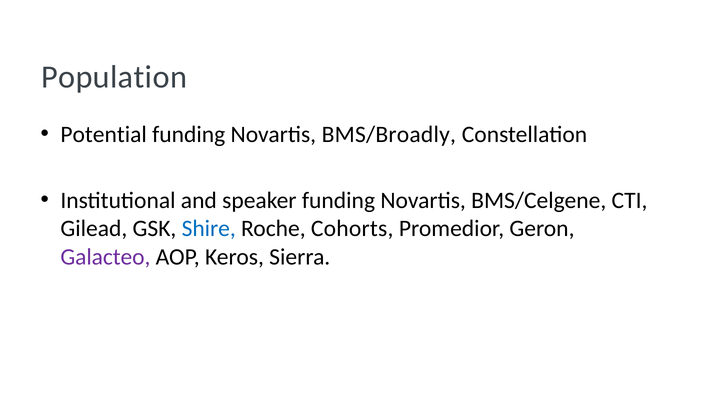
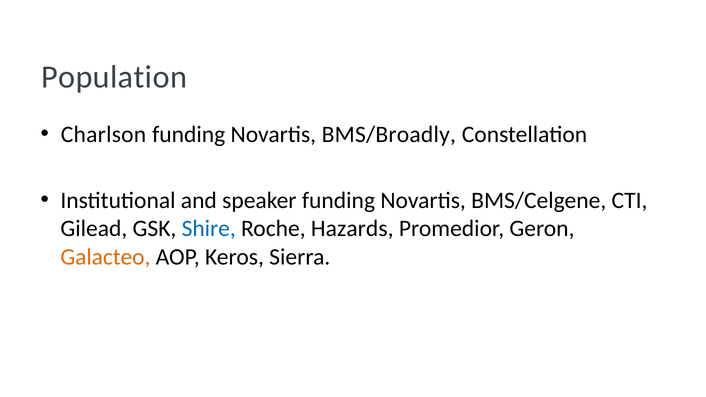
Potential: Potential -> Charlson (104, 134)
Cohorts: Cohorts -> Hazards (352, 229)
Galacteo colour: purple -> orange (105, 257)
